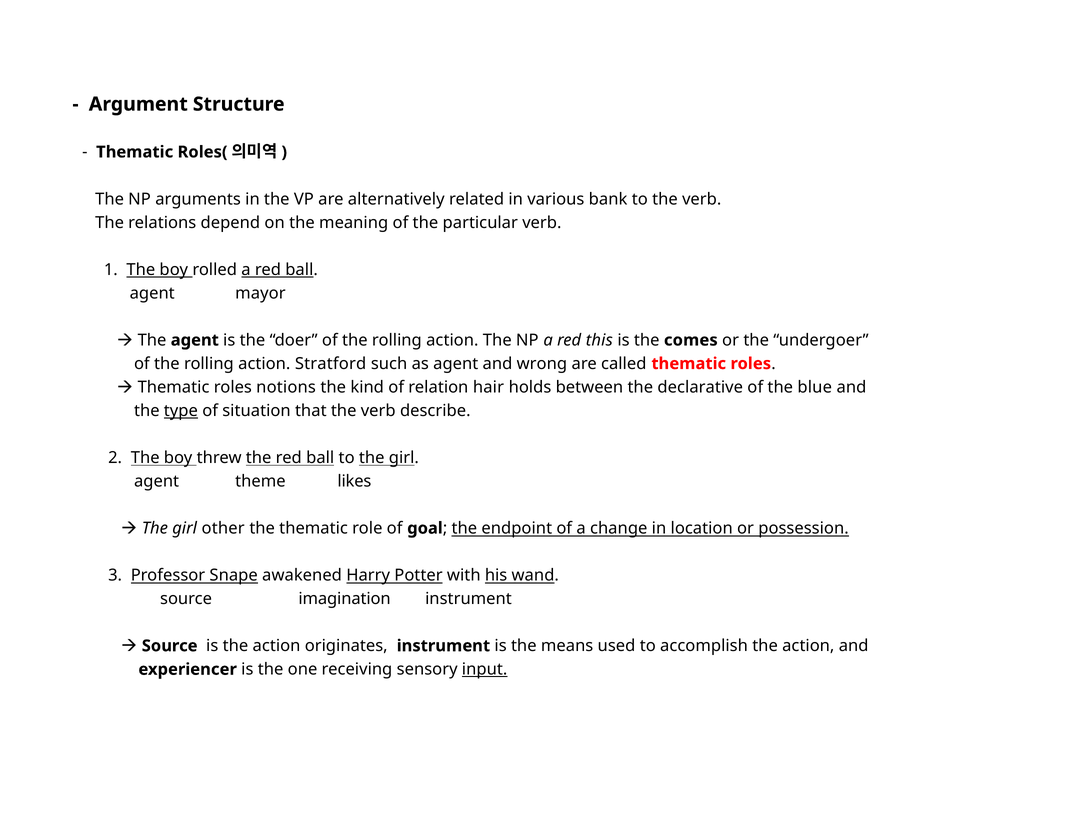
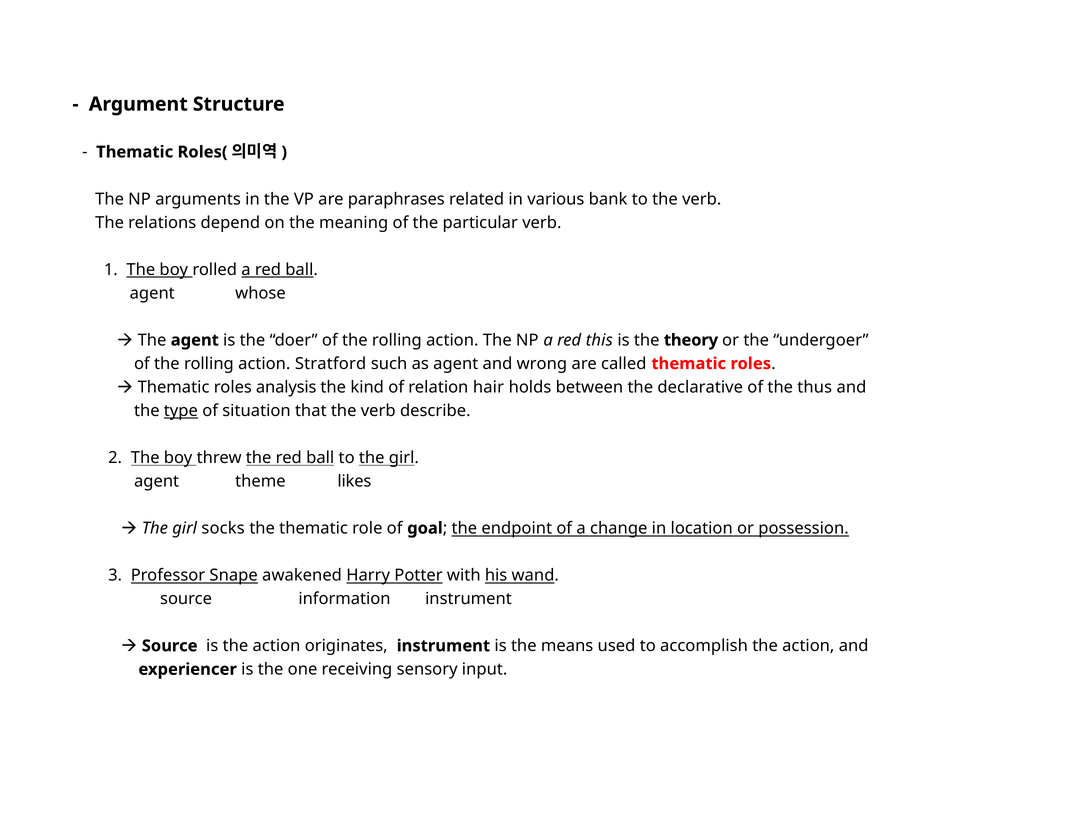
alternatively: alternatively -> paraphrases (396, 199)
mayor: mayor -> whose (260, 293)
comes: comes -> theory (691, 340)
notions: notions -> analysis (286, 387)
blue: blue -> thus (815, 387)
other: other -> socks (223, 528)
imagination: imagination -> information (344, 599)
input underline: present -> none (485, 669)
